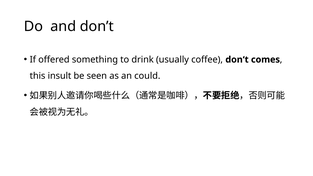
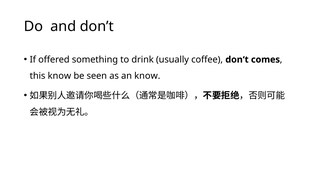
this insult: insult -> know (59, 76)
an could: could -> know (147, 76)
